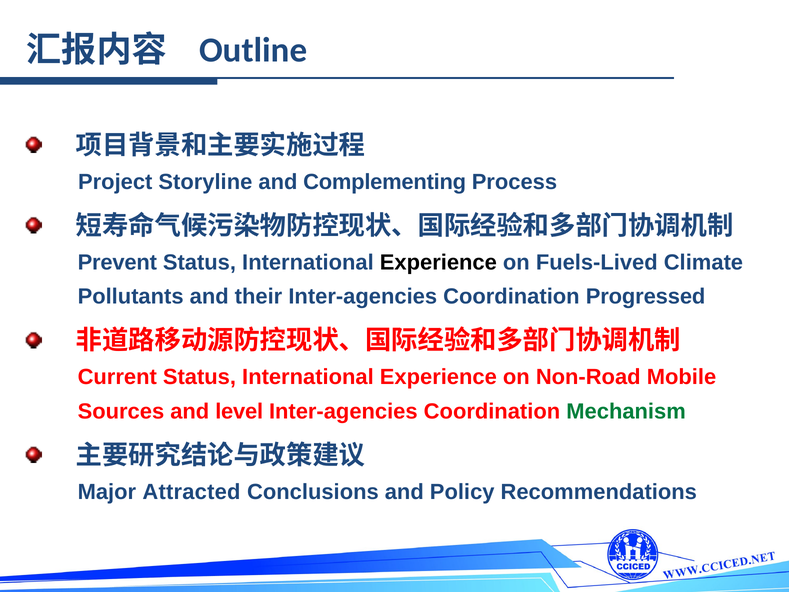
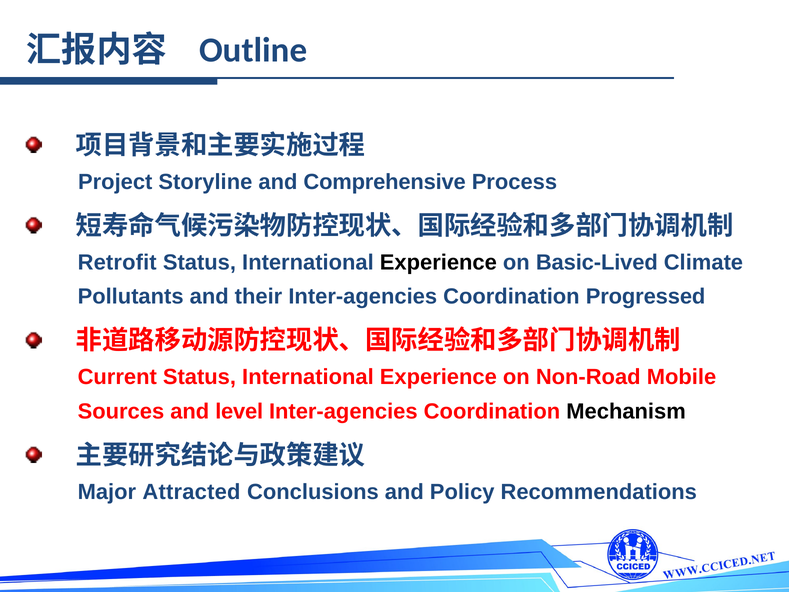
Complementing: Complementing -> Comprehensive (385, 182)
Prevent: Prevent -> Retrofit (117, 262)
Fuels-Lived: Fuels-Lived -> Basic-Lived (597, 262)
Mechanism colour: green -> black (626, 411)
